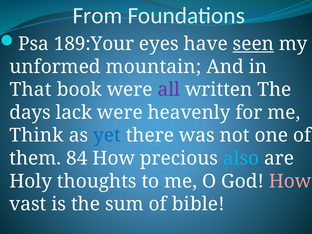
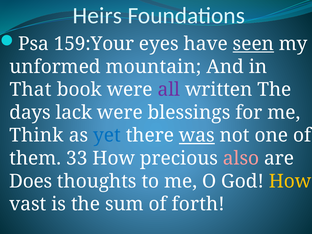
From: From -> Heirs (97, 16)
189:Your: 189:Your -> 159:Your (94, 44)
heavenly: heavenly -> blessings (189, 113)
was underline: none -> present (197, 135)
84: 84 -> 33 (77, 158)
also colour: light blue -> pink (241, 158)
Holy: Holy -> Does (31, 181)
How colour: pink -> yellow (290, 181)
bible: bible -> forth (198, 204)
